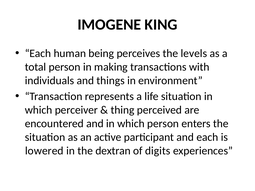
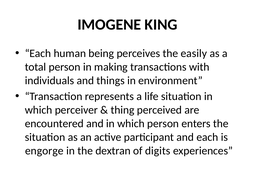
levels: levels -> easily (194, 53)
lowered: lowered -> engorge (44, 151)
